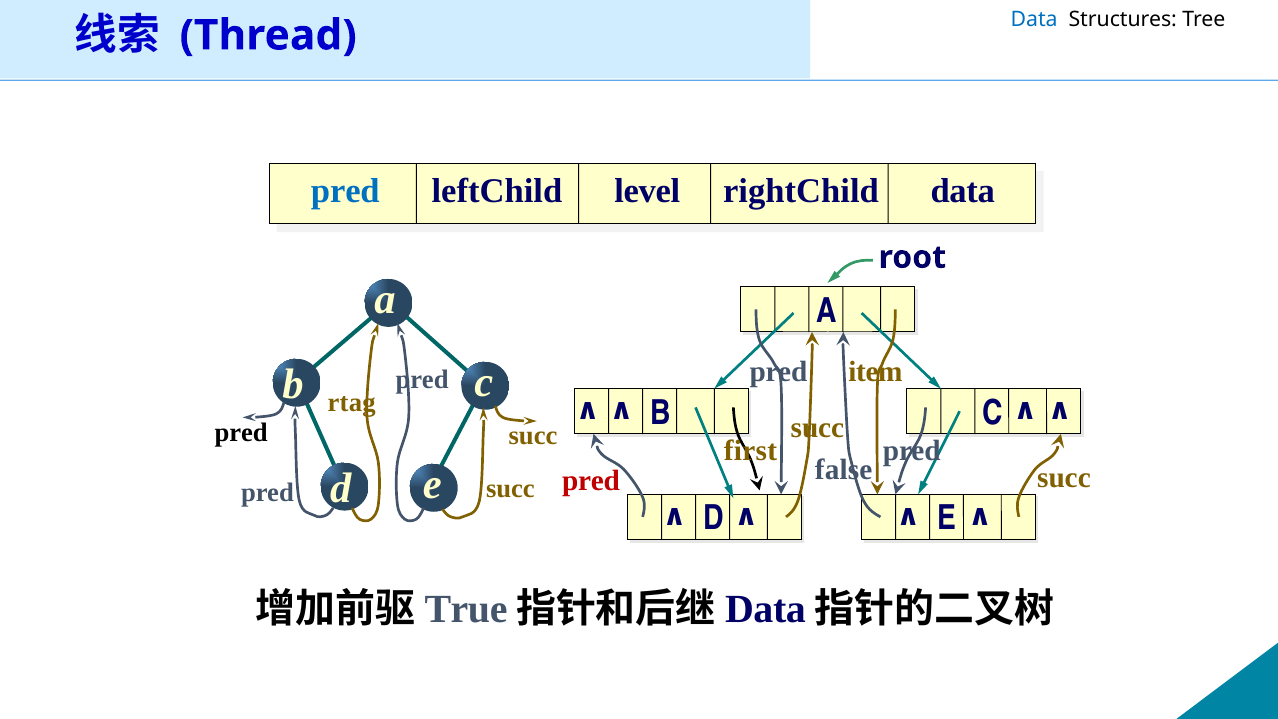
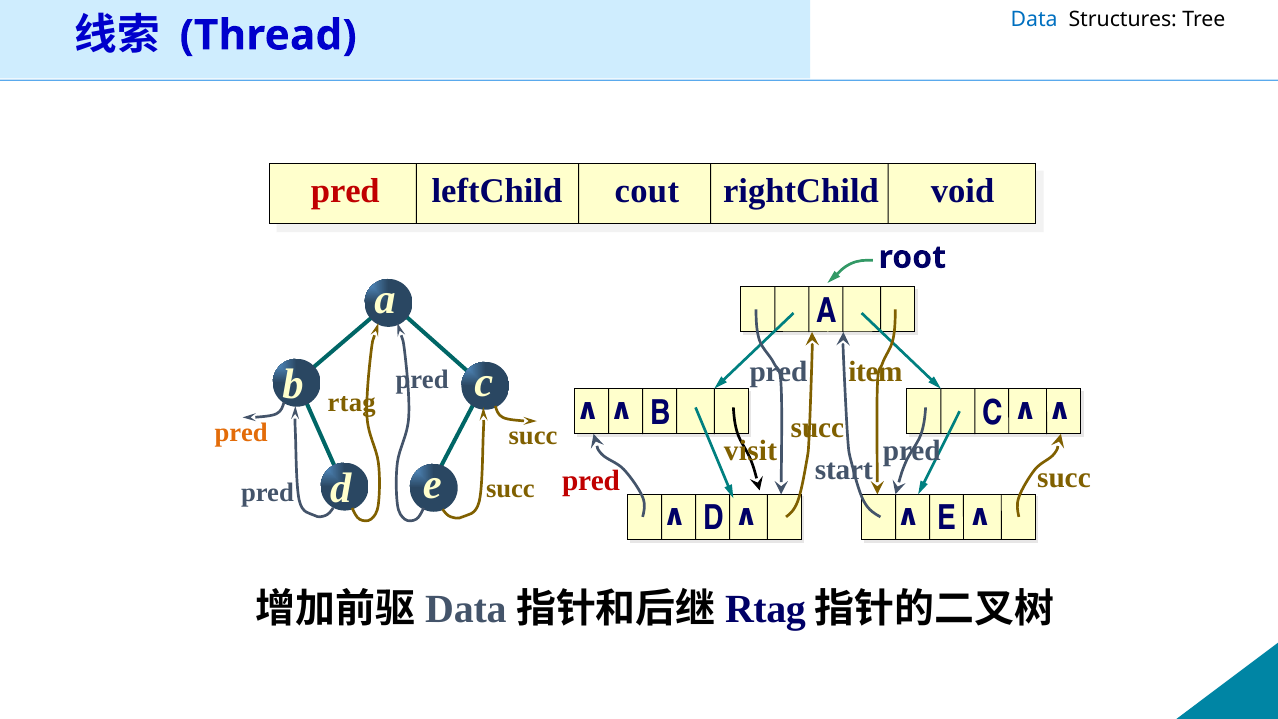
pred colour: blue -> red (345, 191)
level: level -> cout (647, 191)
rightChild data: data -> void (963, 191)
pred colour: black -> orange (241, 432)
first: first -> visit (751, 451)
false: false -> start (844, 470)
True: True -> Data (466, 609)
Data: Data -> Rtag (765, 609)
